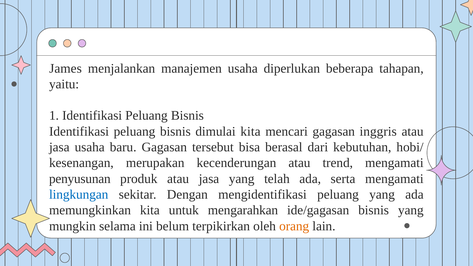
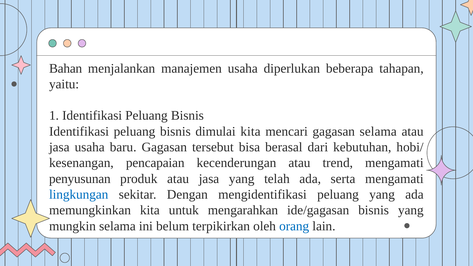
James: James -> Bahan (66, 68)
gagasan inggris: inggris -> selama (378, 131)
merupakan: merupakan -> pencapaian (155, 163)
orang colour: orange -> blue (294, 226)
